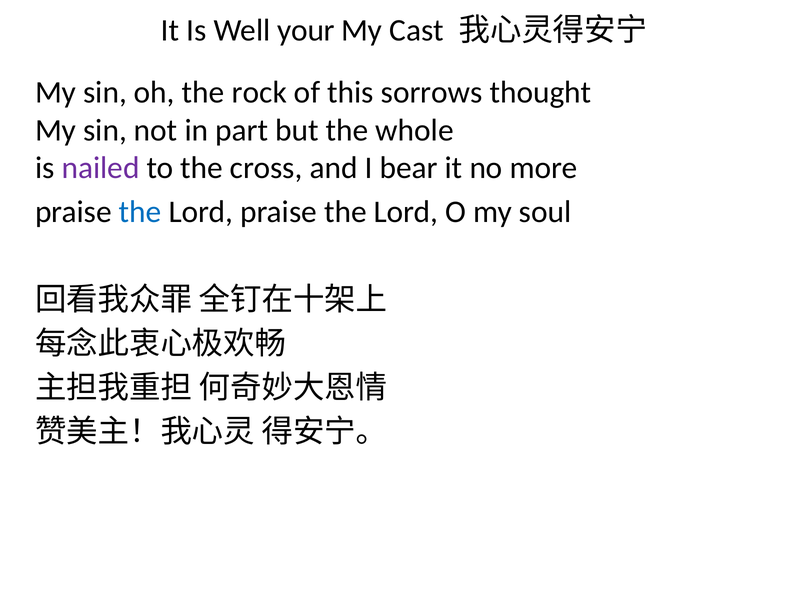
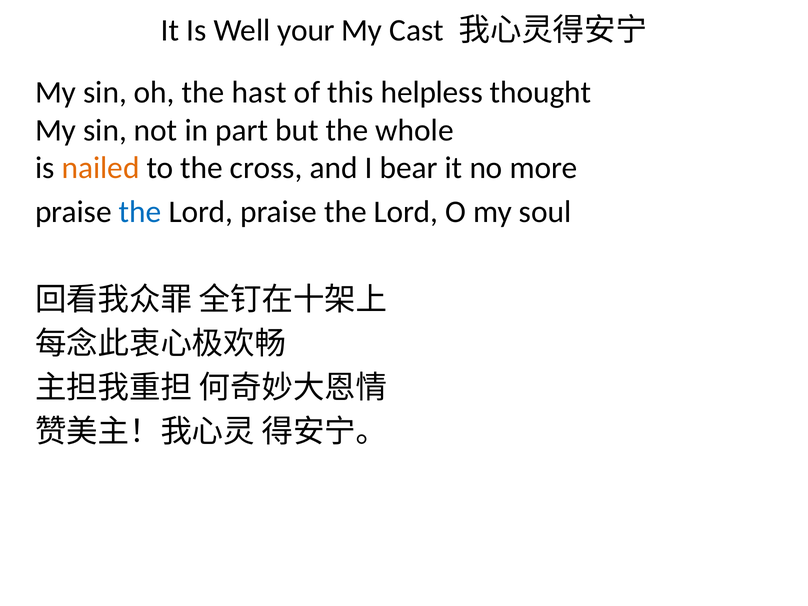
rock: rock -> hast (259, 92)
sorrows: sorrows -> helpless (432, 92)
nailed colour: purple -> orange (101, 168)
